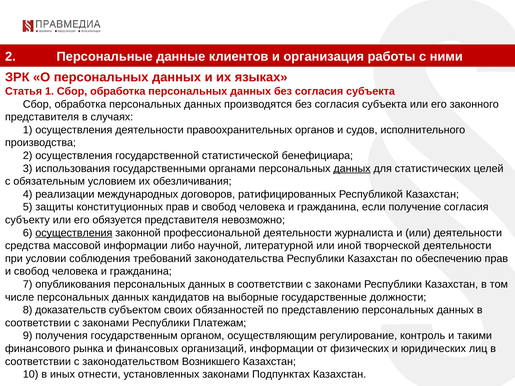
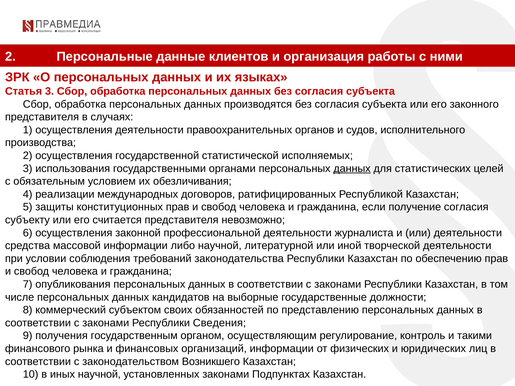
Статья 1: 1 -> 3 (49, 91)
бенефициара: бенефициара -> исполняемых (317, 156)
обязуется: обязуется -> считается (117, 220)
осуществления underline: present -> none (74, 233)
доказательств: доказательств -> коммерческий (71, 310)
Платежам: Платежам -> Сведения (219, 323)
иных отнести: отнести -> научной (99, 375)
